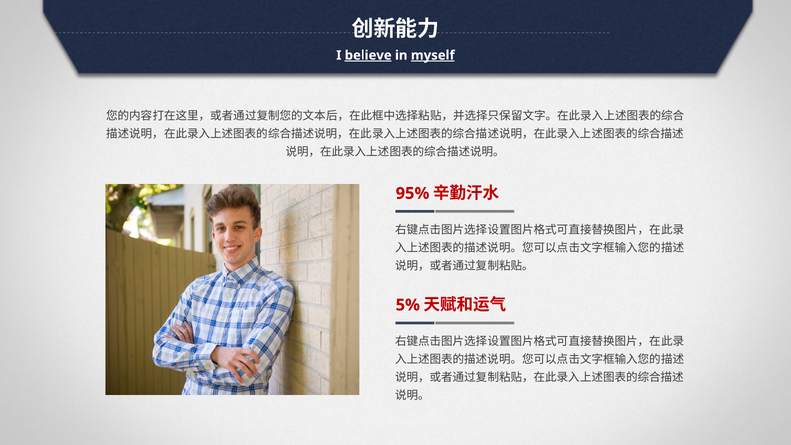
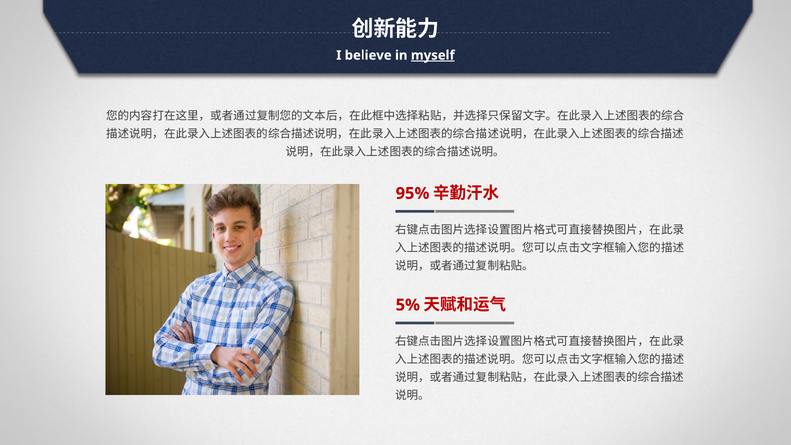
believe underline: present -> none (368, 55)
